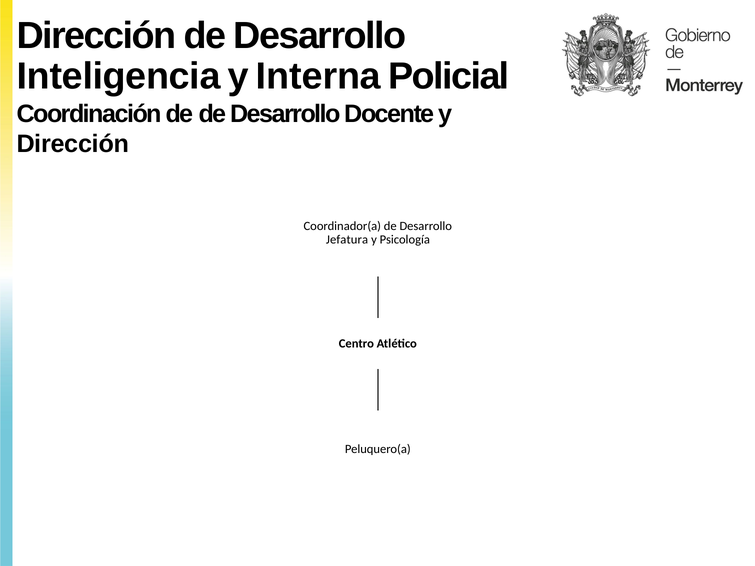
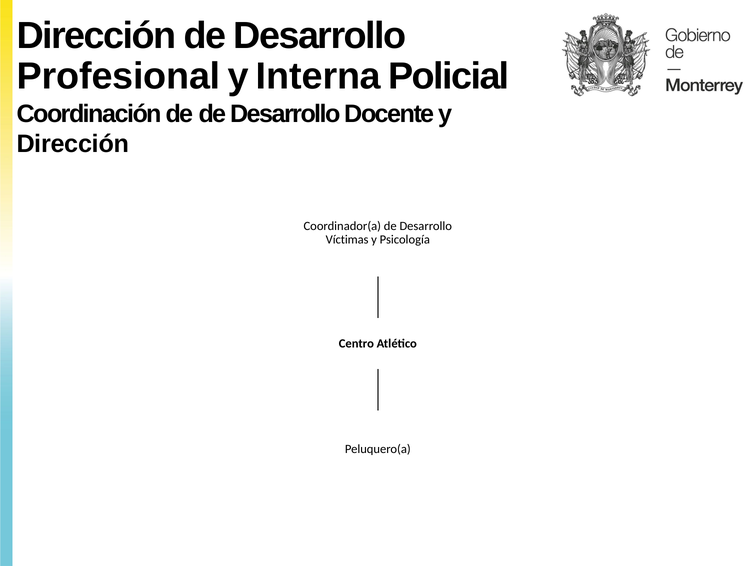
Inteligencia: Inteligencia -> Profesional (119, 77)
Jefatura: Jefatura -> Víctimas (347, 240)
